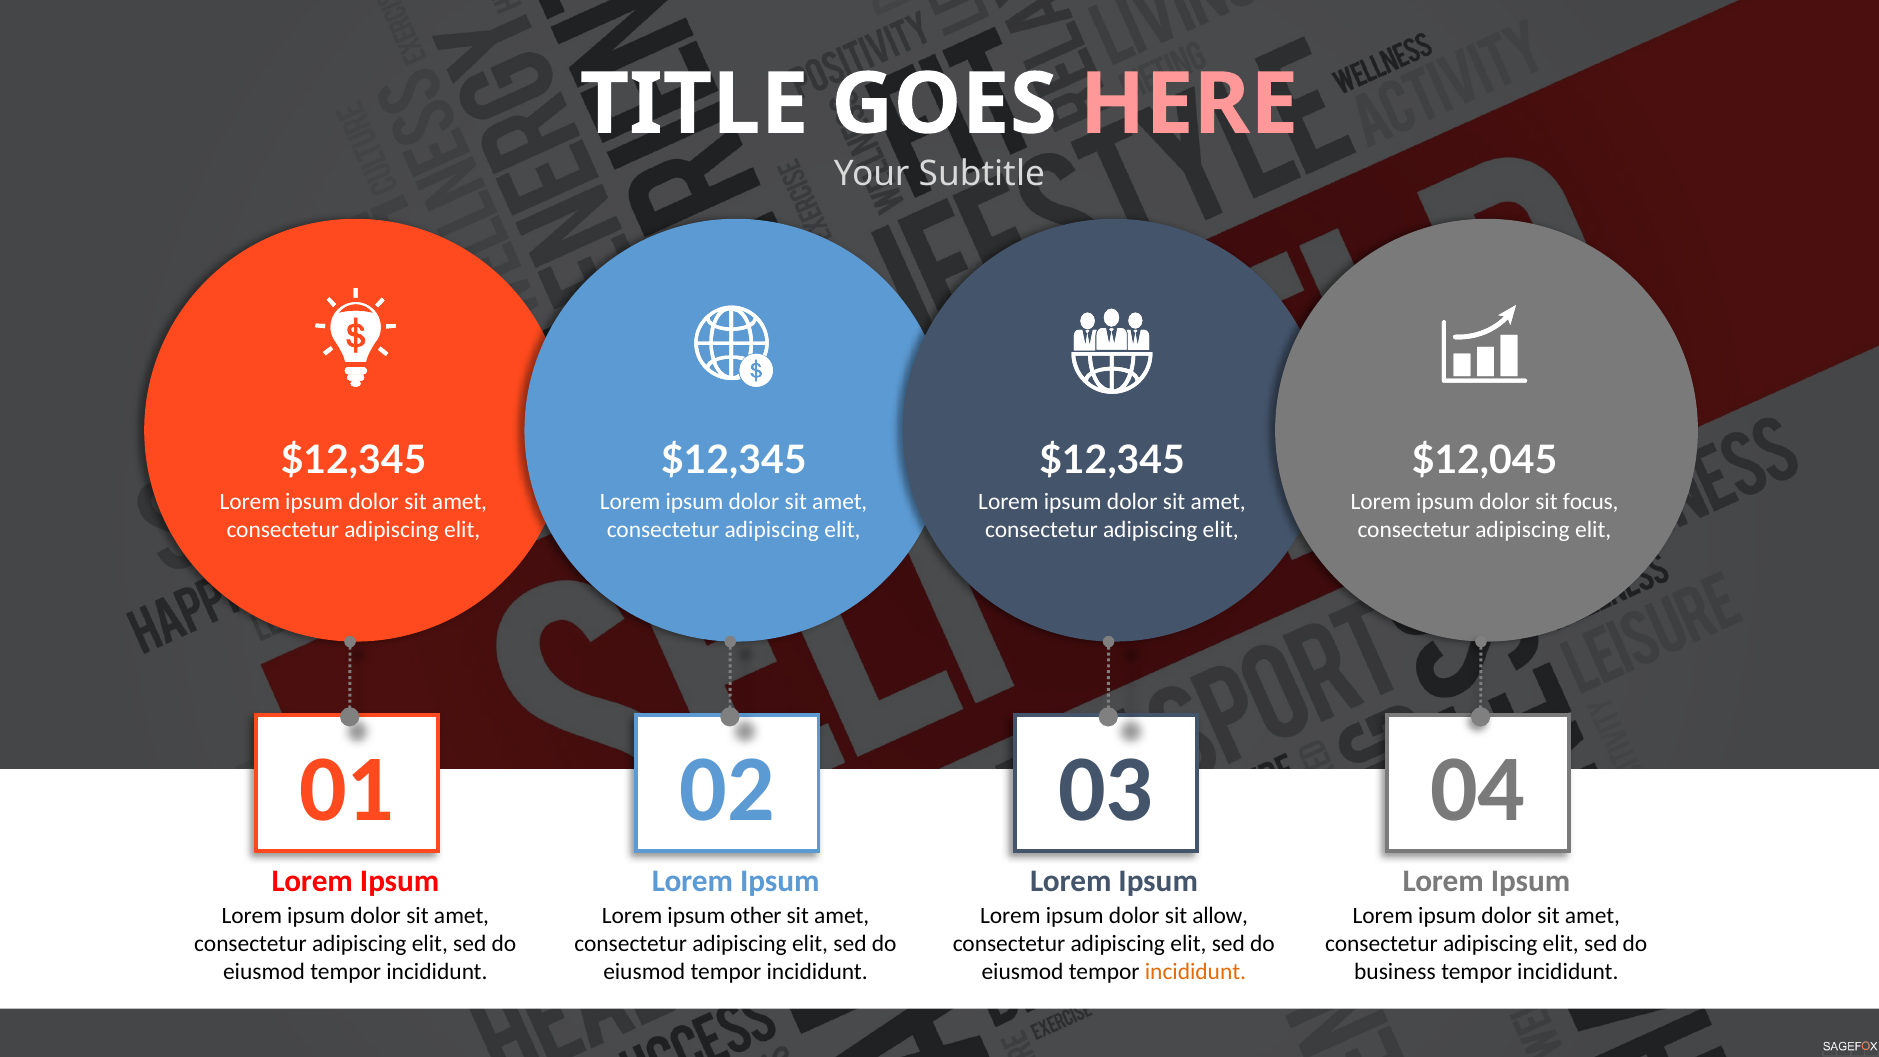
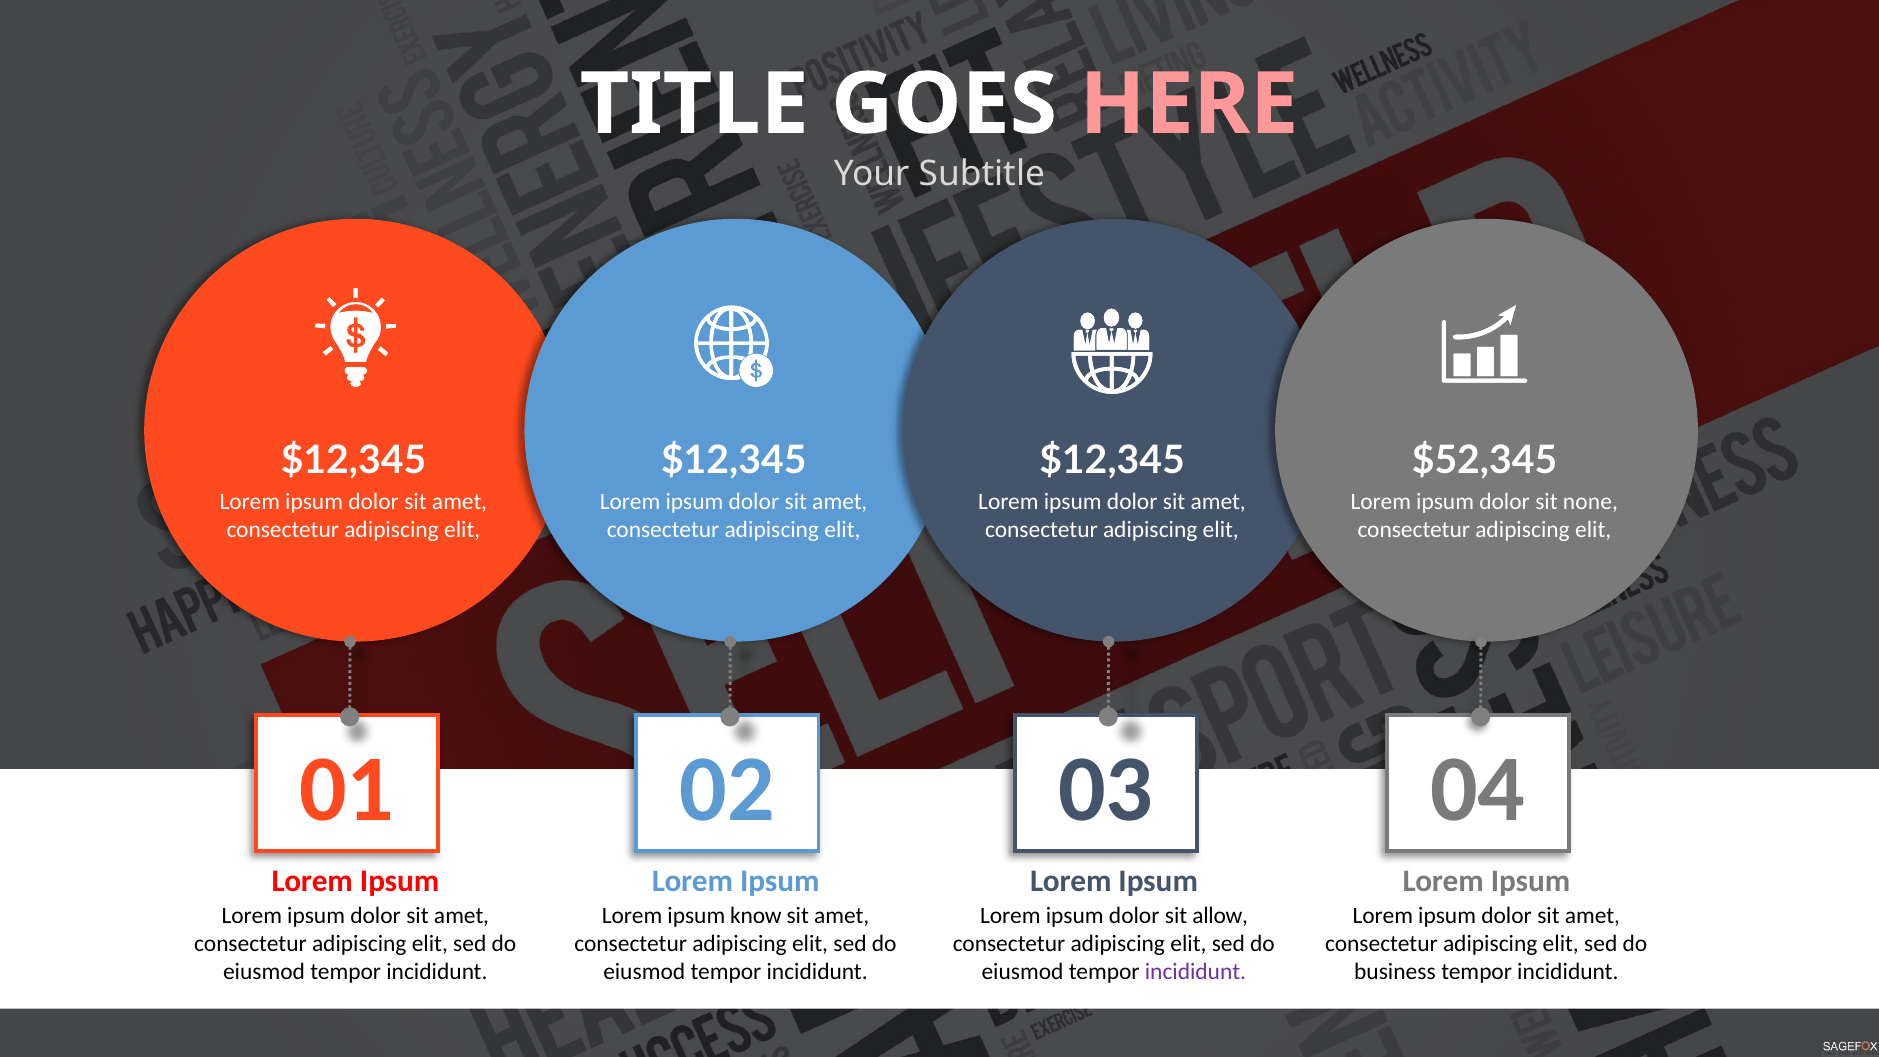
$12,045: $12,045 -> $52,345 (1485, 460)
focus: focus -> none (1590, 502)
other: other -> know (756, 916)
incididunt colour: orange -> purple (1195, 972)
